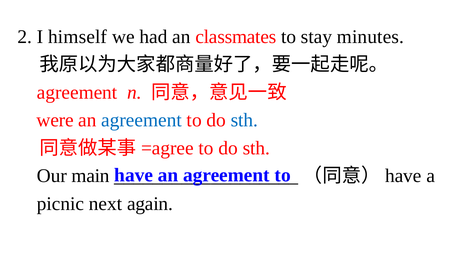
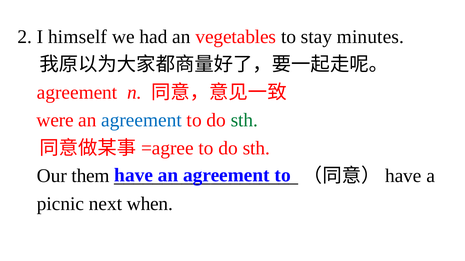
classmates: classmates -> vegetables (236, 37)
sth colour: blue -> green (244, 120)
main: main -> them (91, 176)
again: again -> when (150, 204)
